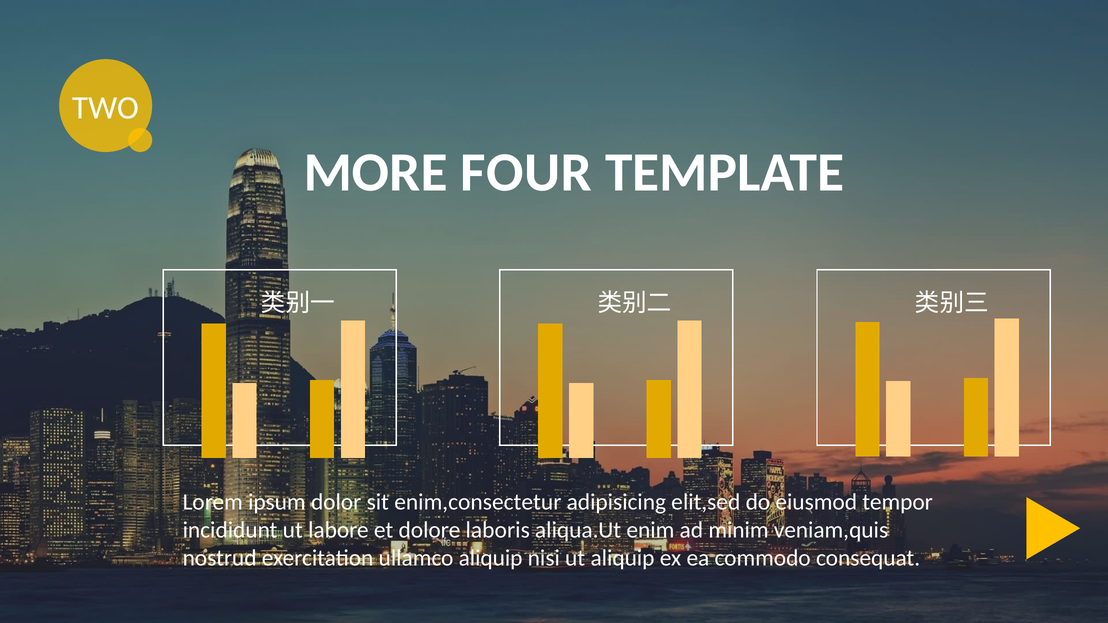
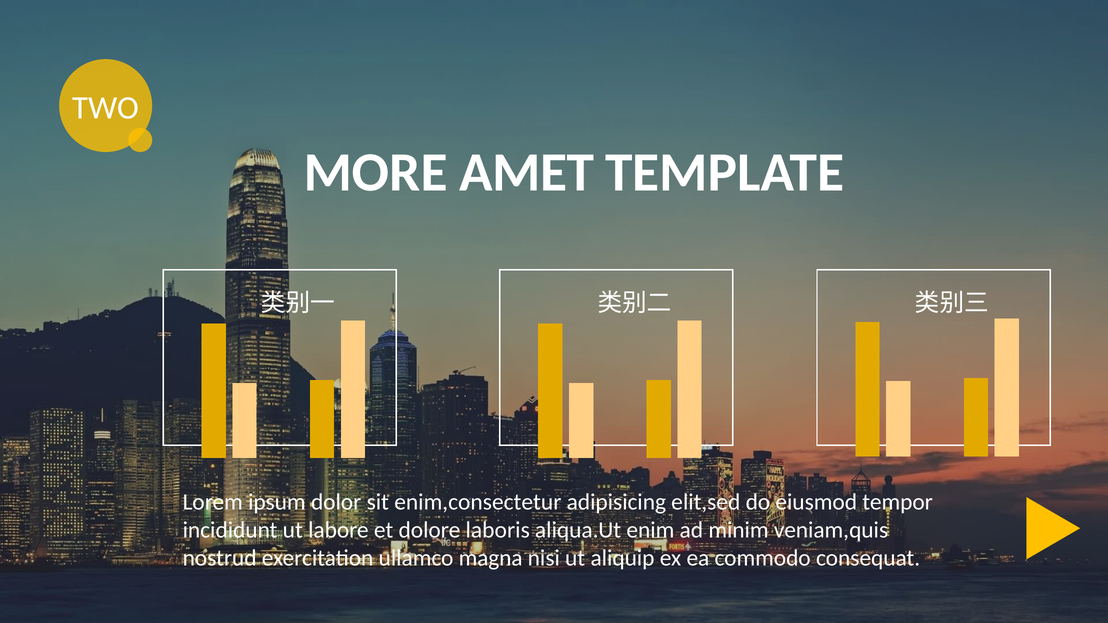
FOUR: FOUR -> AMET (527, 172)
ullamco aliquip: aliquip -> magna (491, 558)
